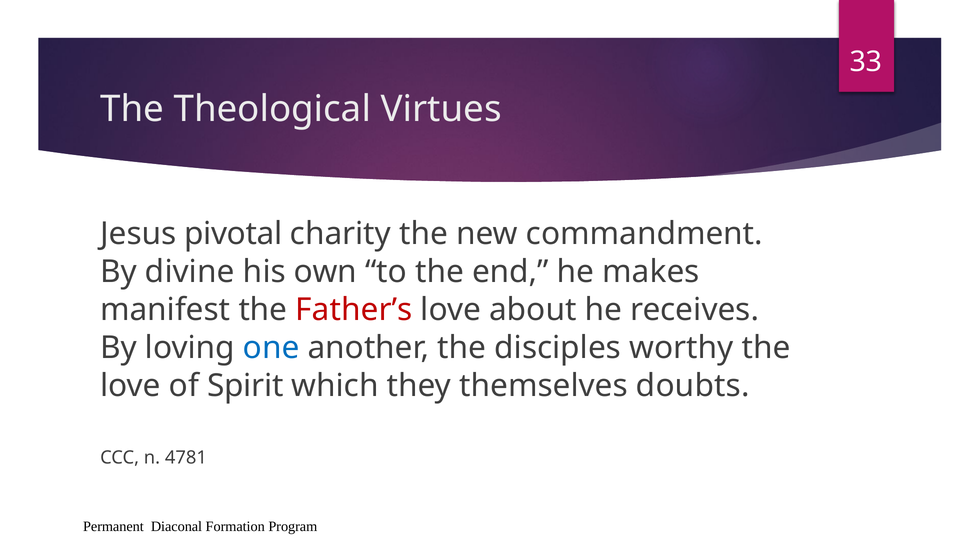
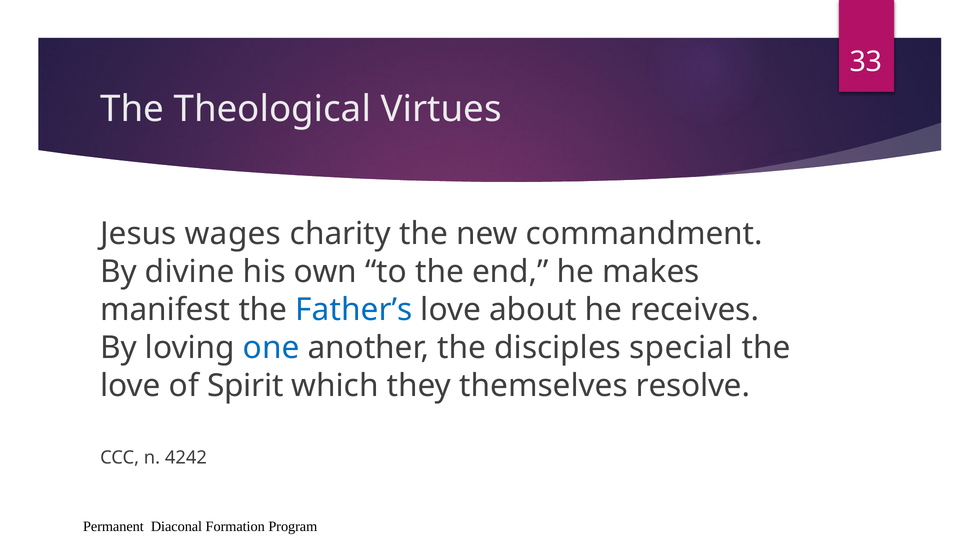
pivotal: pivotal -> wages (233, 234)
Father’s colour: red -> blue (354, 310)
worthy: worthy -> special (681, 348)
doubts: doubts -> resolve (693, 386)
4781: 4781 -> 4242 (186, 458)
